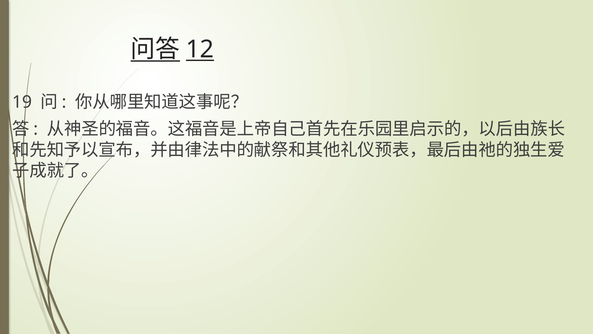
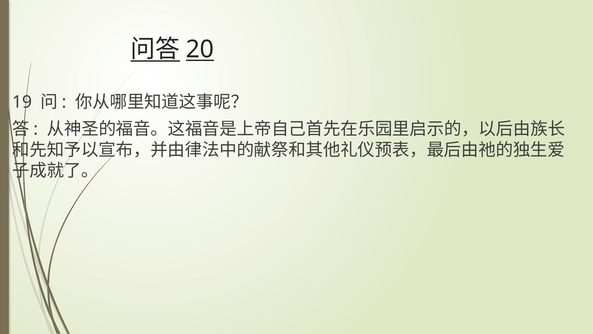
12: 12 -> 20 (200, 49)
